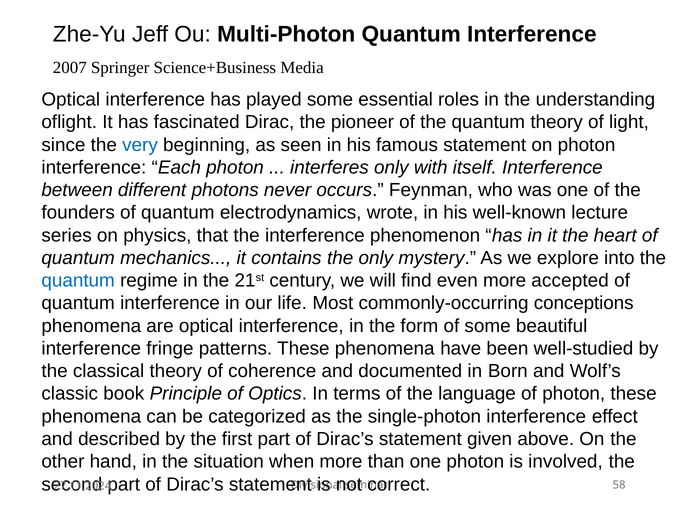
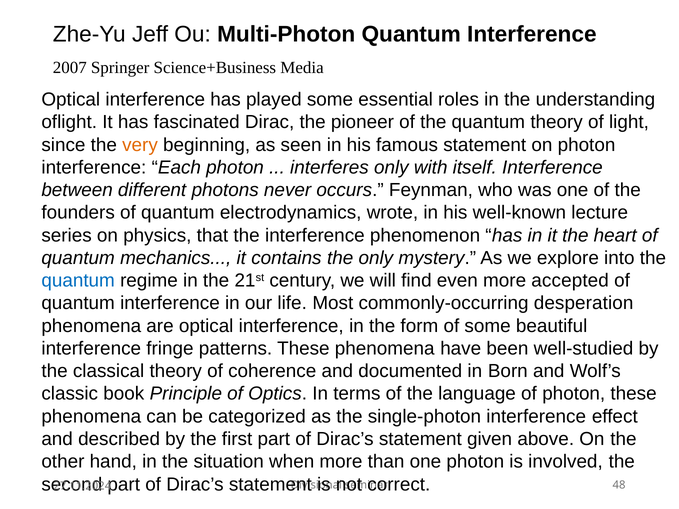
very colour: blue -> orange (140, 145)
conceptions: conceptions -> desperation (584, 303)
58: 58 -> 48 (619, 485)
